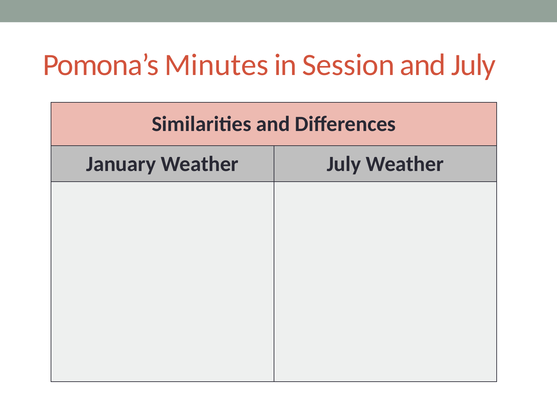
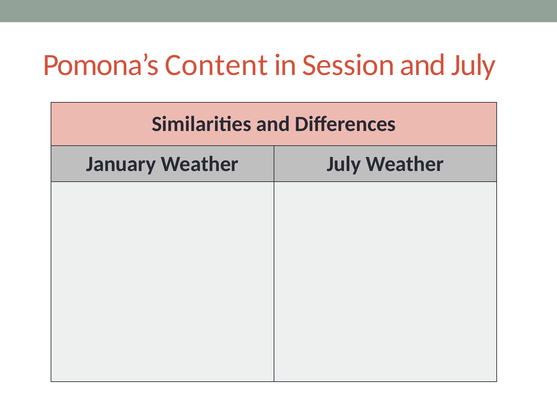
Minutes: Minutes -> Content (216, 65)
